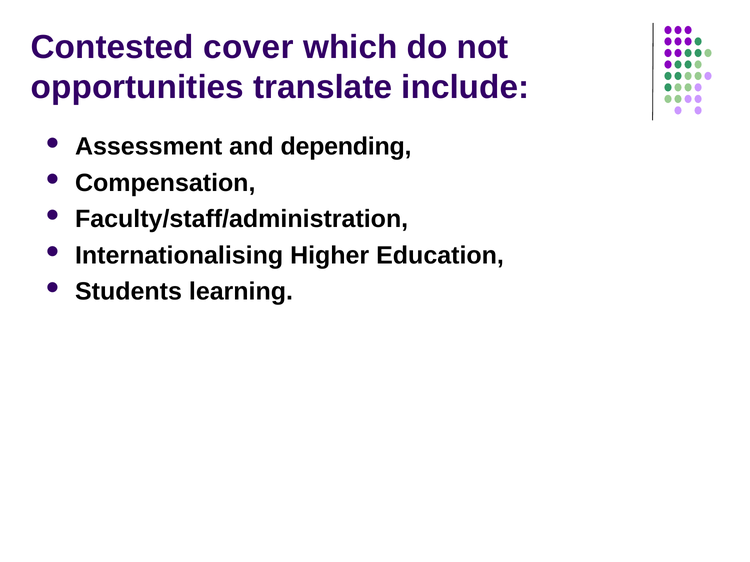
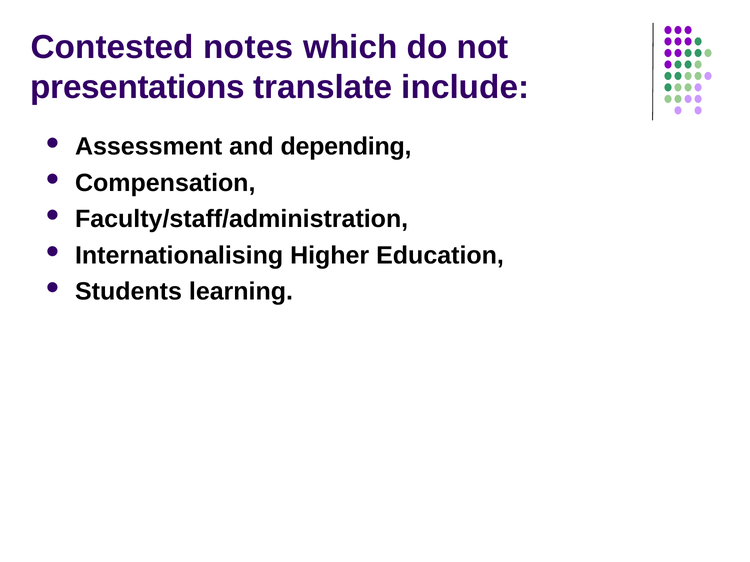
cover: cover -> notes (248, 47)
opportunities: opportunities -> presentations (138, 87)
